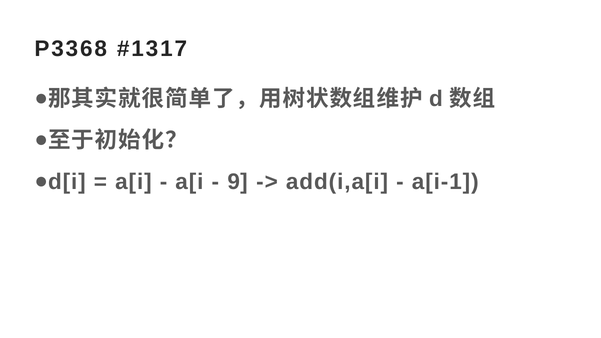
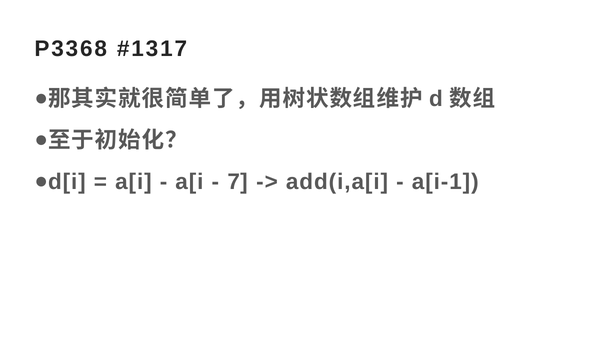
9: 9 -> 7 (238, 182)
